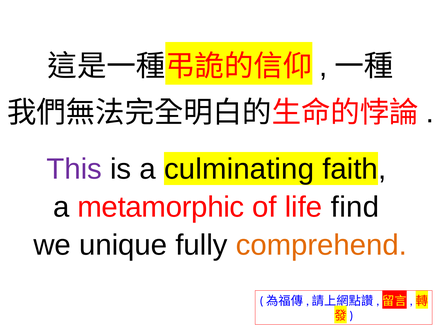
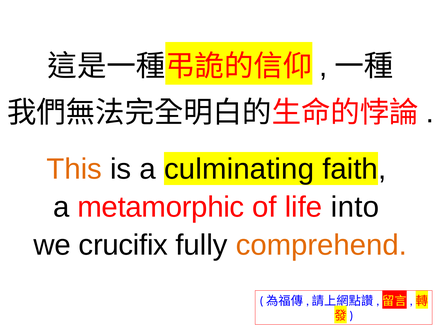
This colour: purple -> orange (74, 169)
find: find -> into (355, 207)
unique: unique -> crucifix (123, 245)
